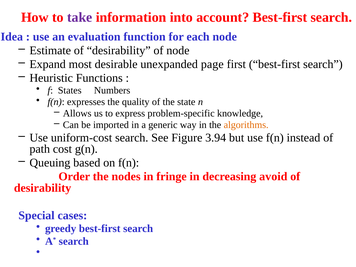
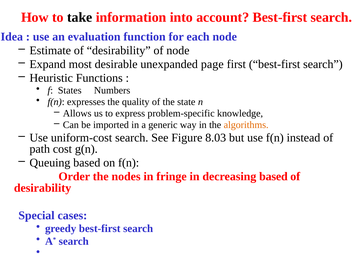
take colour: purple -> black (80, 17)
3.94: 3.94 -> 8.03 (216, 138)
decreasing avoid: avoid -> based (273, 177)
